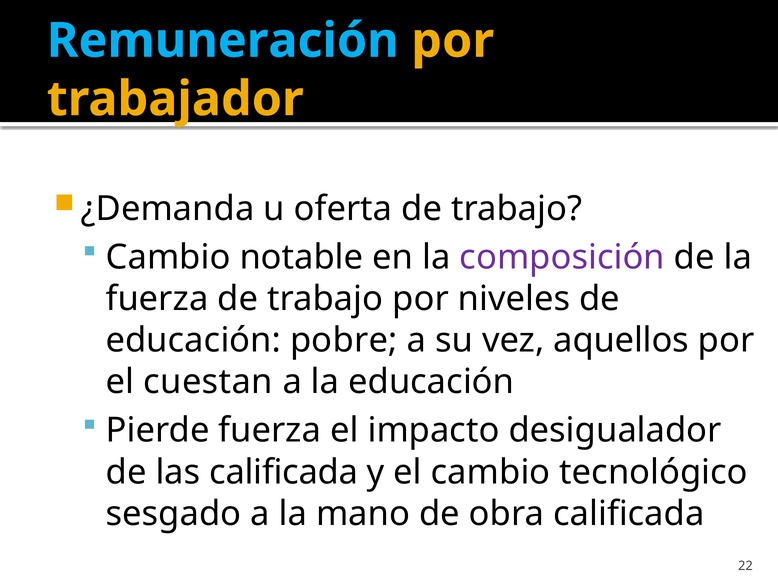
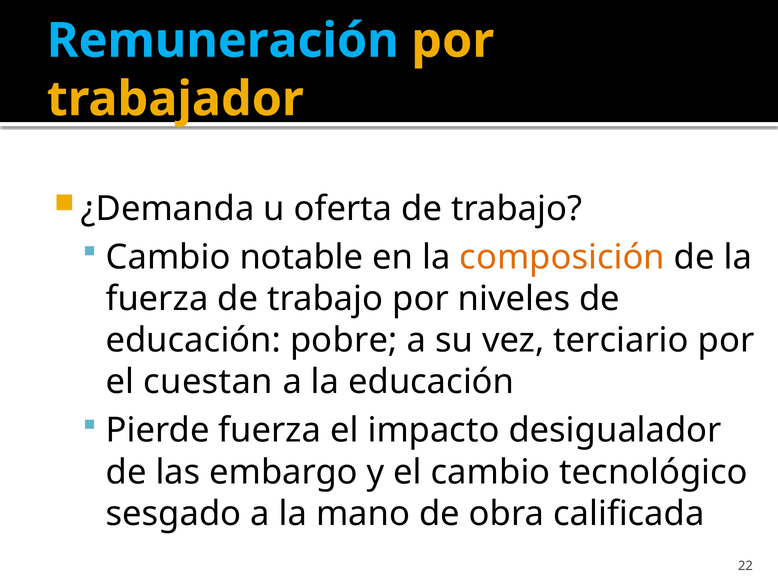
composición colour: purple -> orange (562, 257)
aquellos: aquellos -> terciario (621, 340)
las calificada: calificada -> embargo (284, 472)
